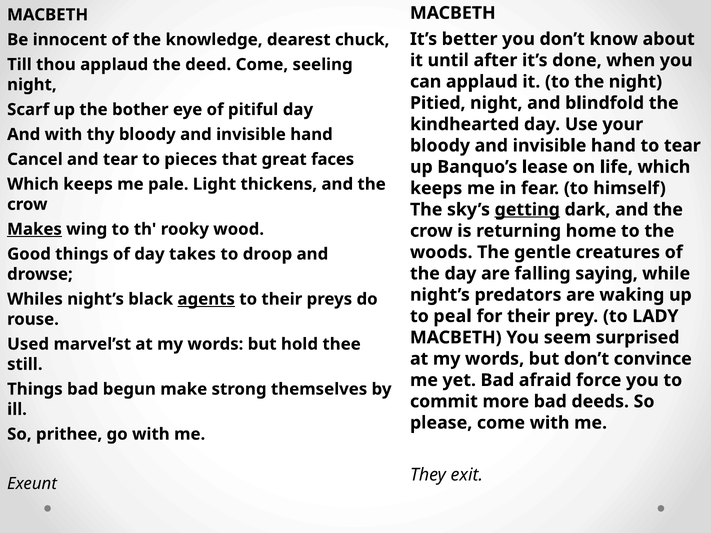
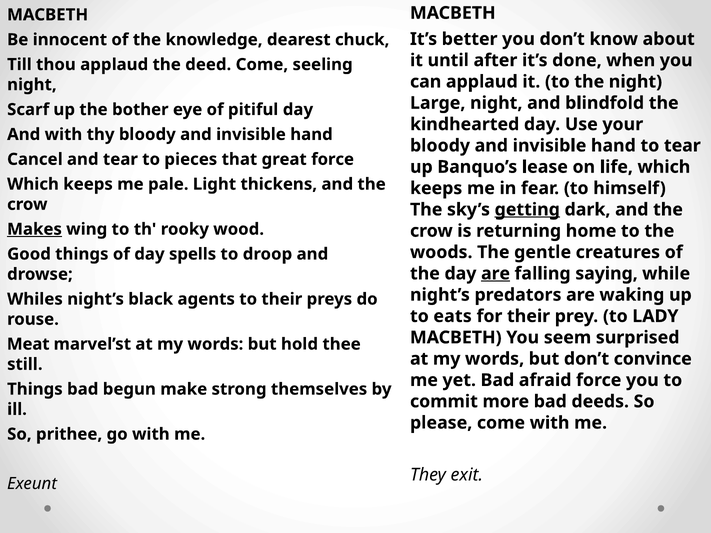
Pitied: Pitied -> Large (438, 103)
great faces: faces -> force (333, 159)
takes: takes -> spells (193, 254)
are underline: none -> present (496, 274)
agents underline: present -> none (206, 299)
peal: peal -> eats (453, 316)
Used: Used -> Meat (28, 344)
